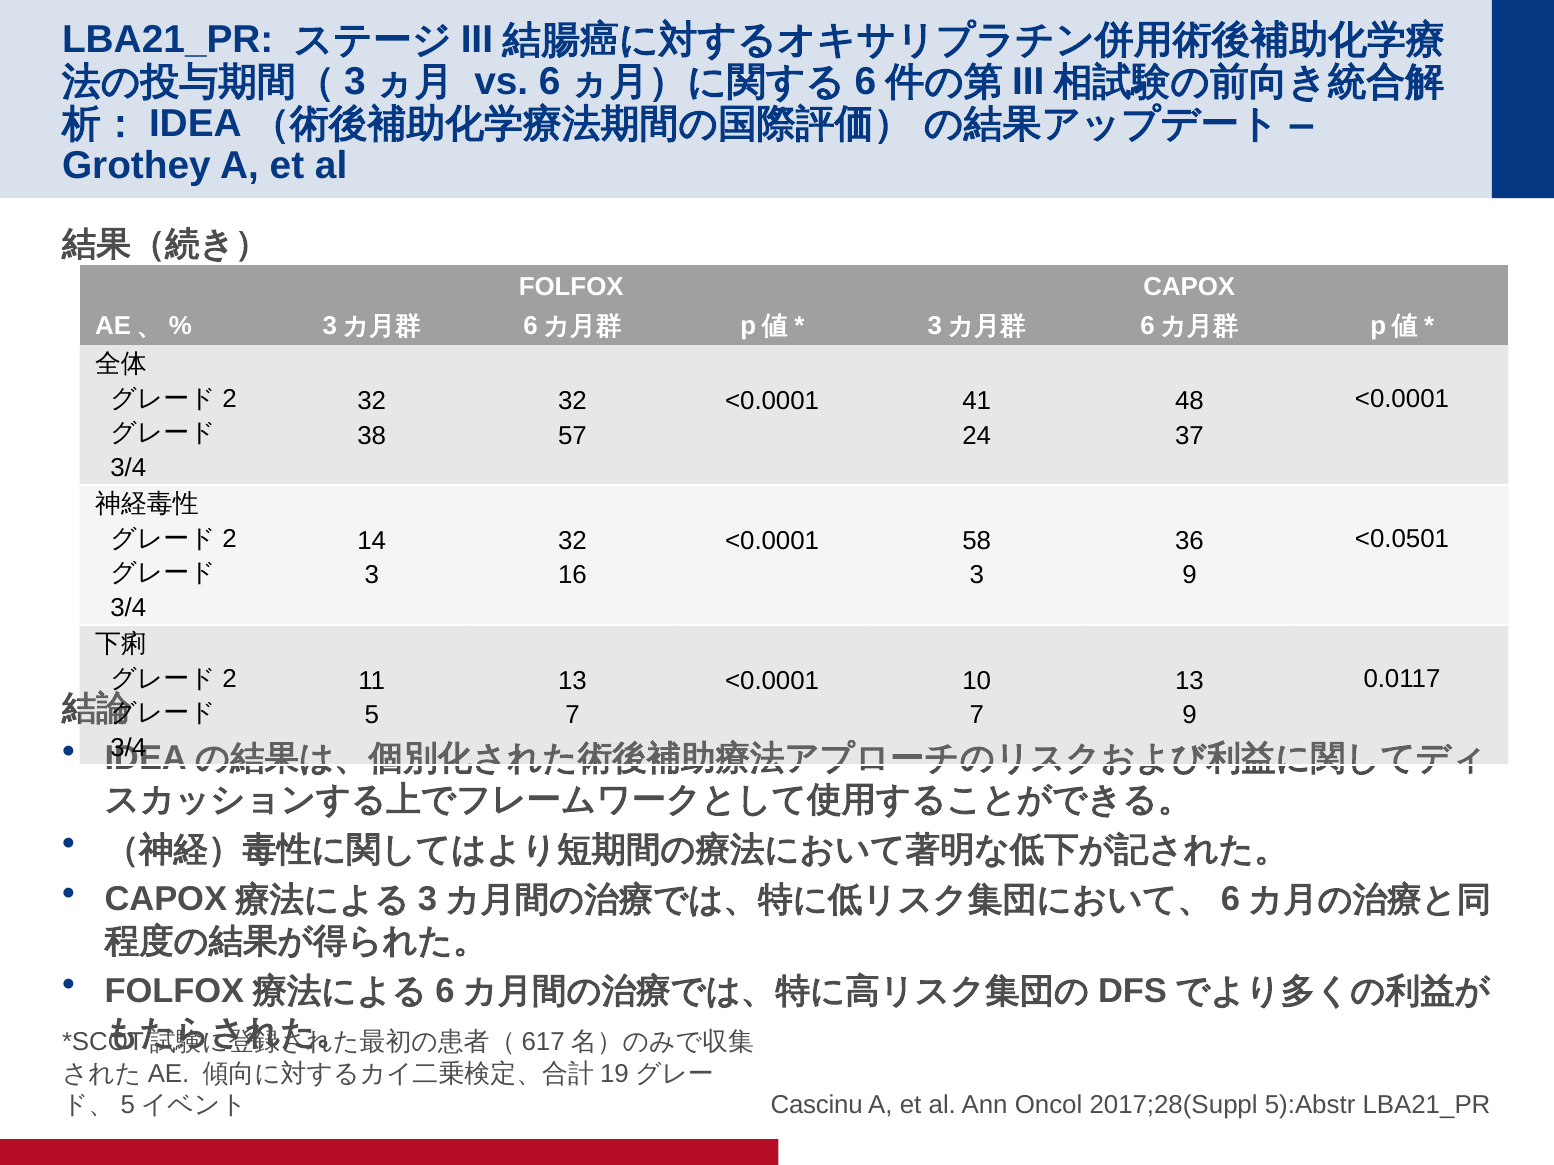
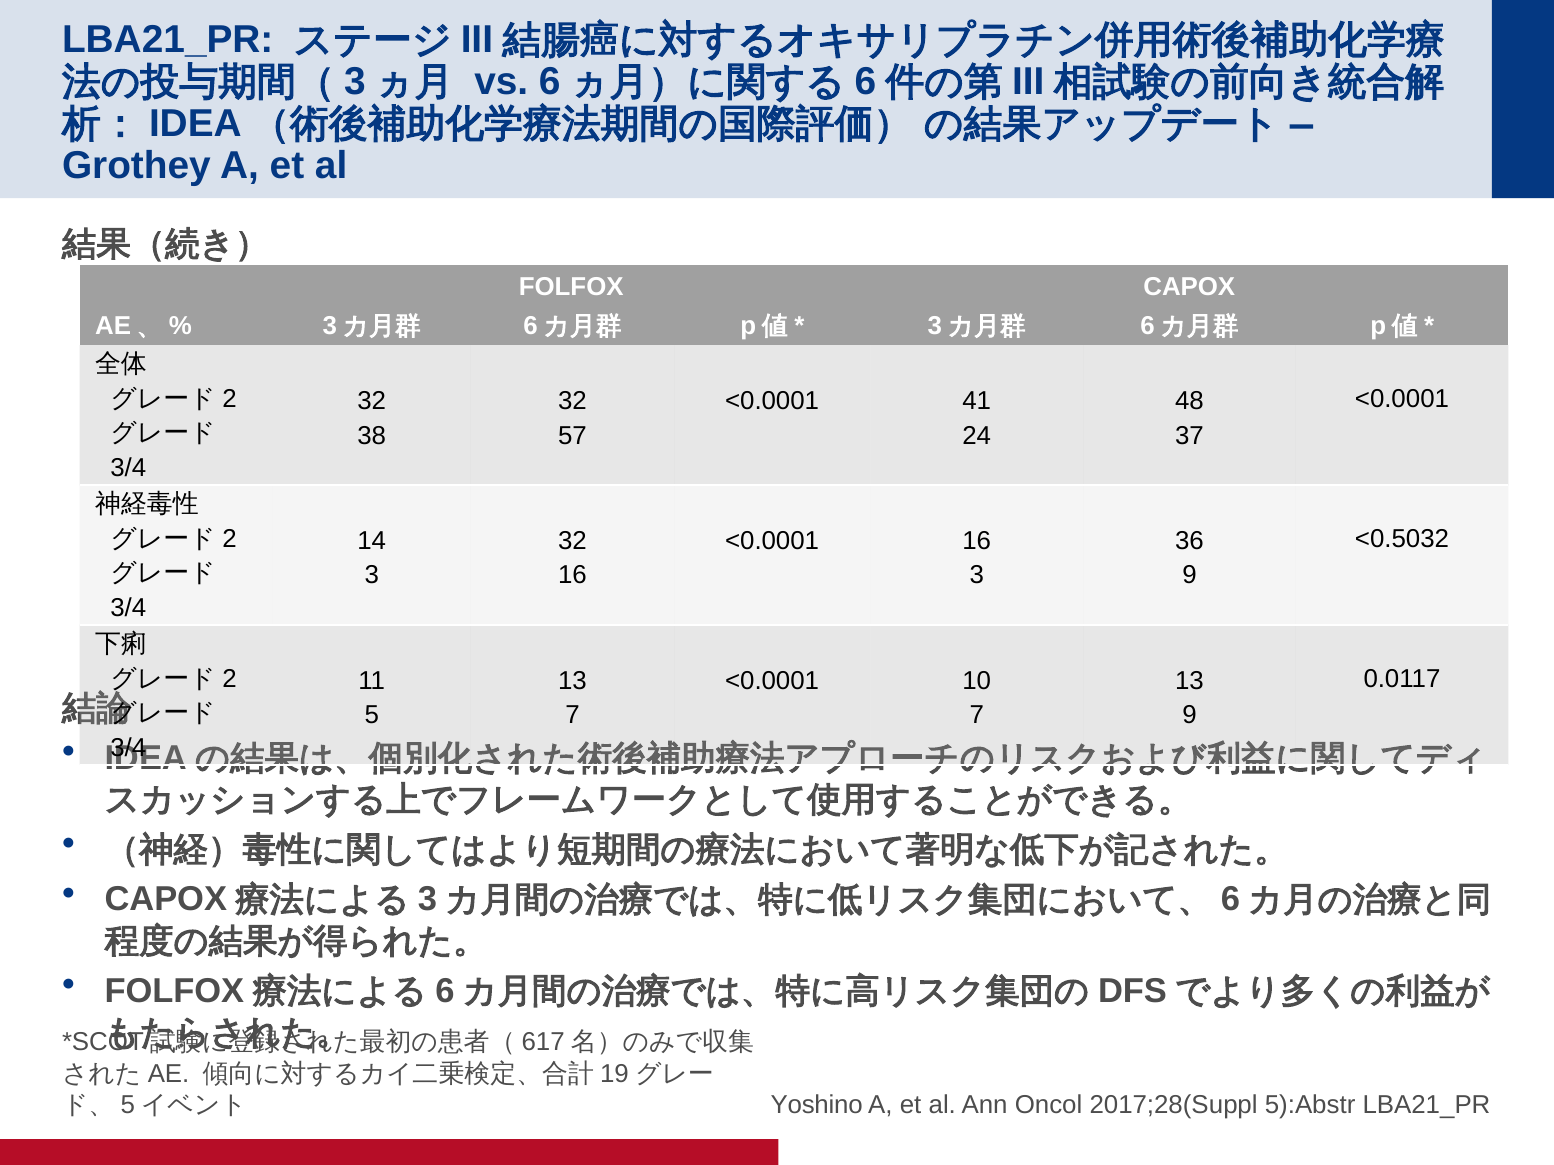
<0.0501: <0.0501 -> <0.5032 (1402, 539)
<0.0001 58: 58 -> 16 (977, 541)
Cascinu: Cascinu -> Yoshino (817, 1105)
